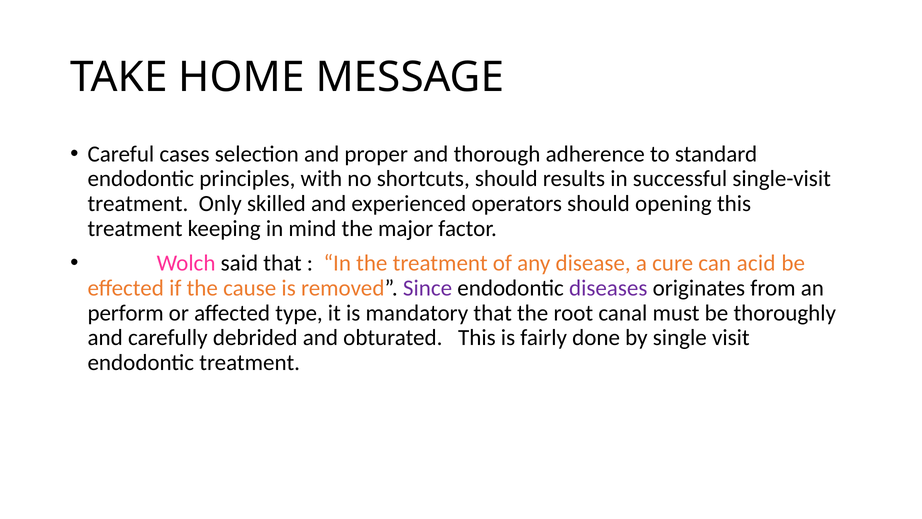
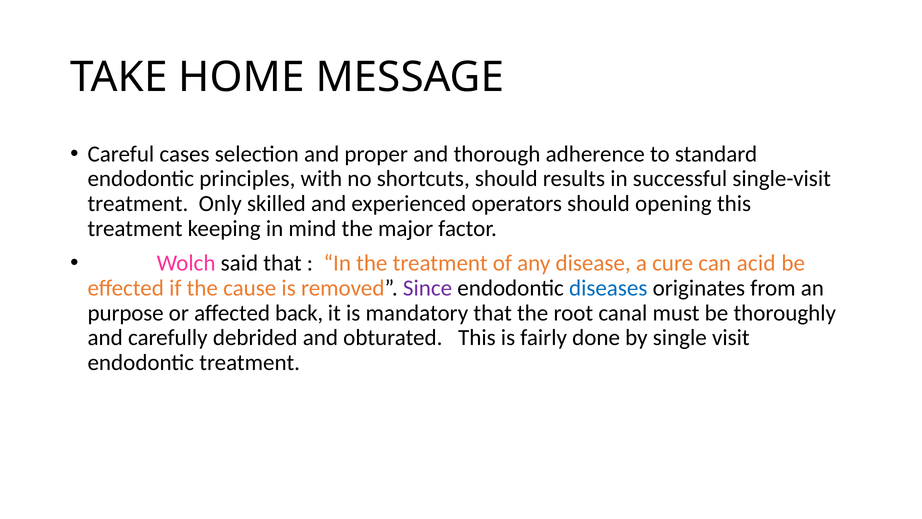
diseases colour: purple -> blue (608, 288)
perform: perform -> purpose (126, 313)
type: type -> back (299, 313)
